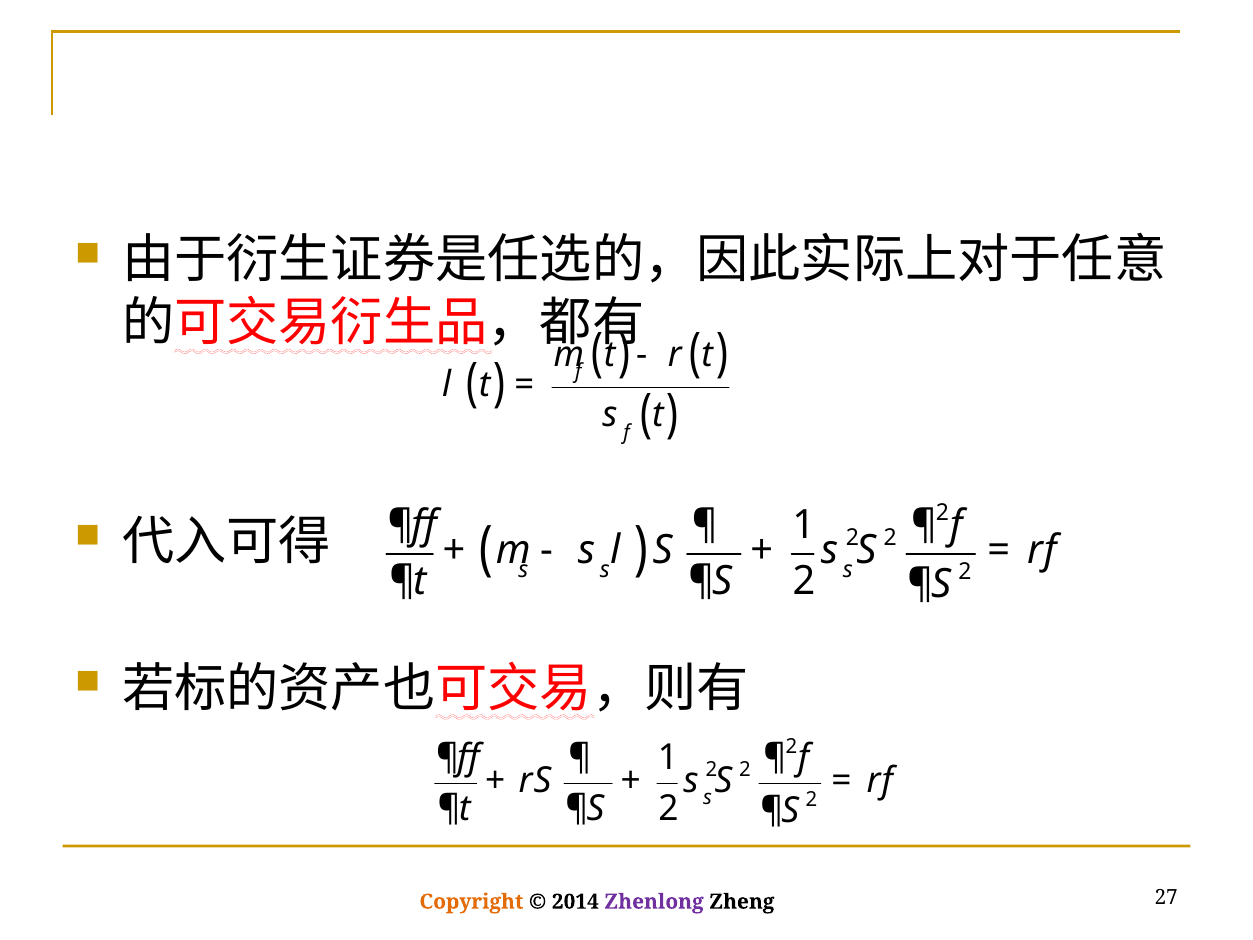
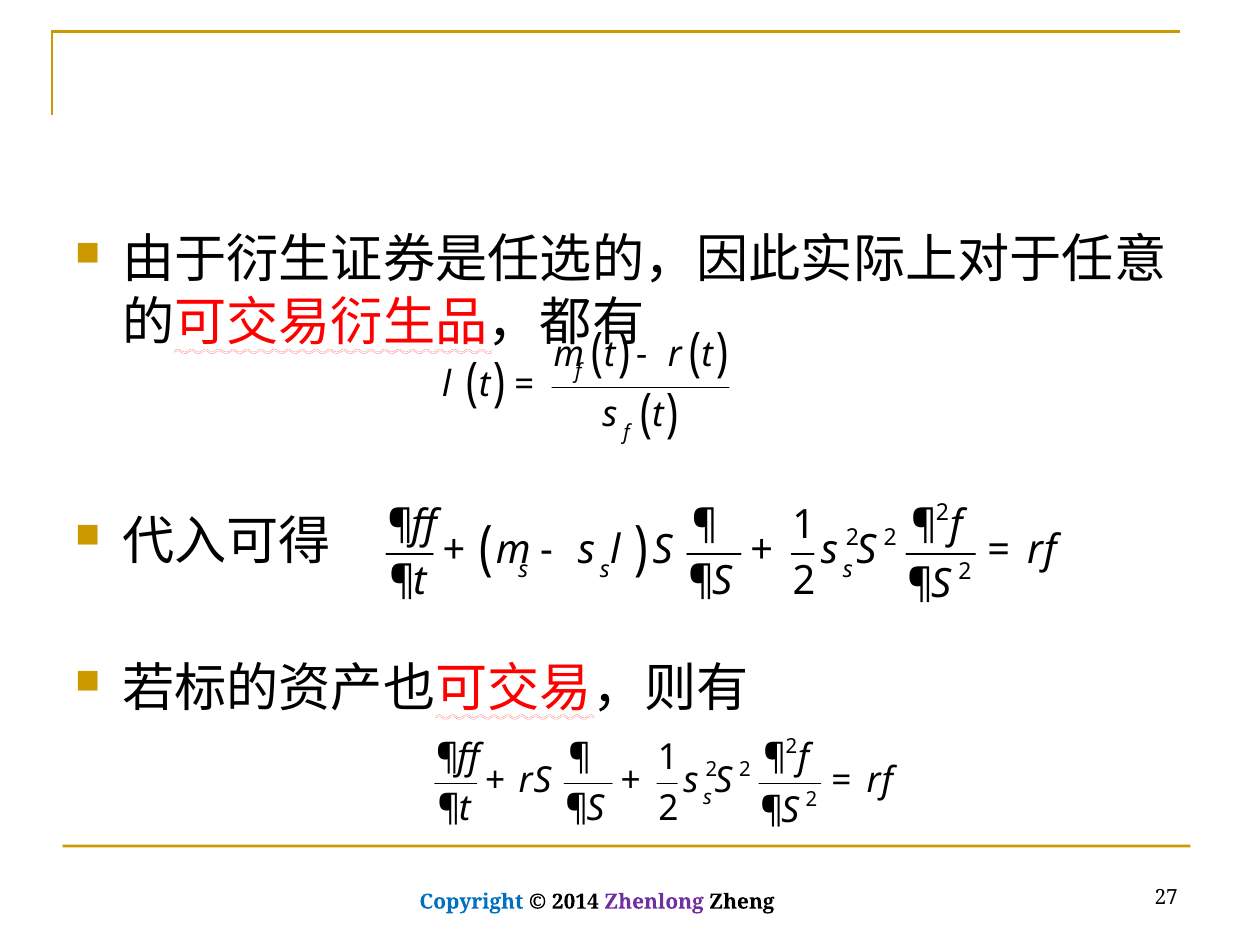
Copyright colour: orange -> blue (471, 901)
